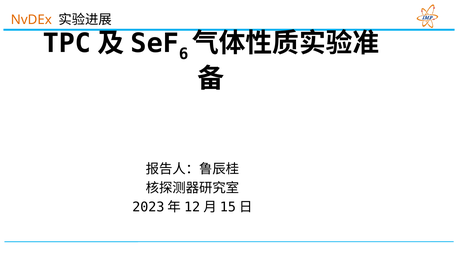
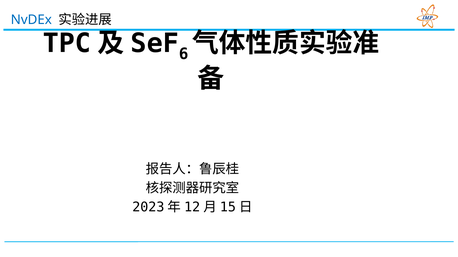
NvDEx colour: orange -> blue (31, 20)
